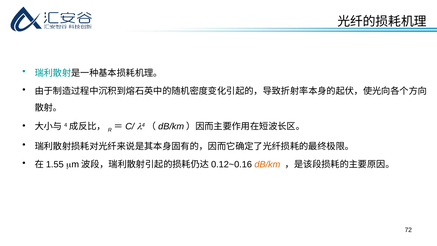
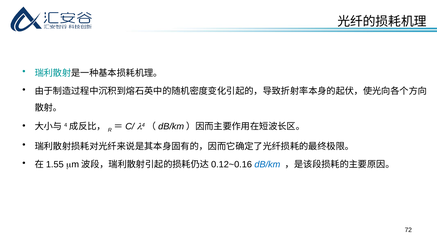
dB/km colour: orange -> blue (267, 164)
